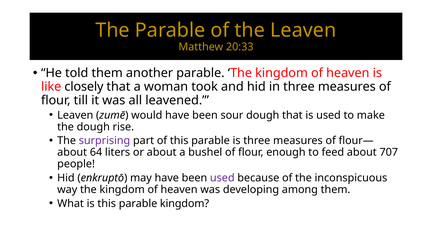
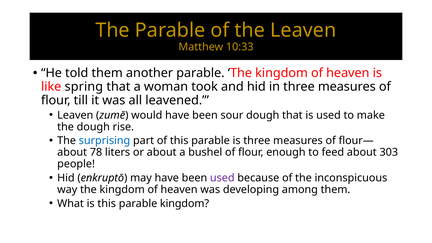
20:33: 20:33 -> 10:33 (240, 47)
closely: closely -> spring (84, 87)
surprising colour: purple -> blue (104, 141)
64: 64 -> 78 (96, 152)
707: 707 -> 303 (389, 152)
